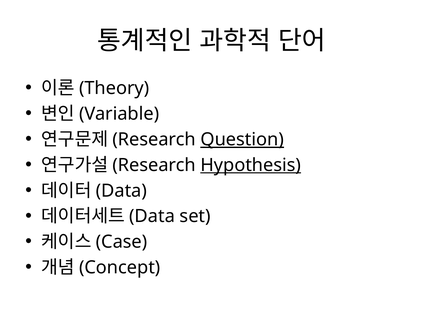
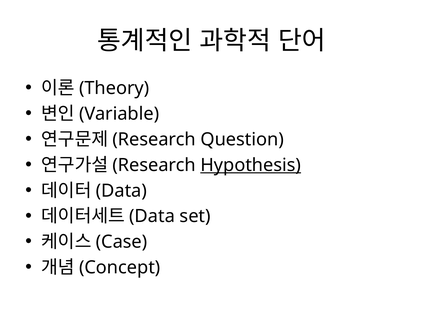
Question underline: present -> none (242, 140)
